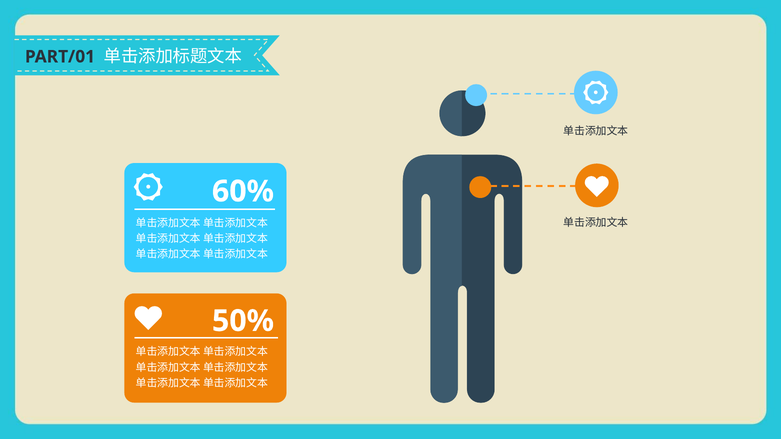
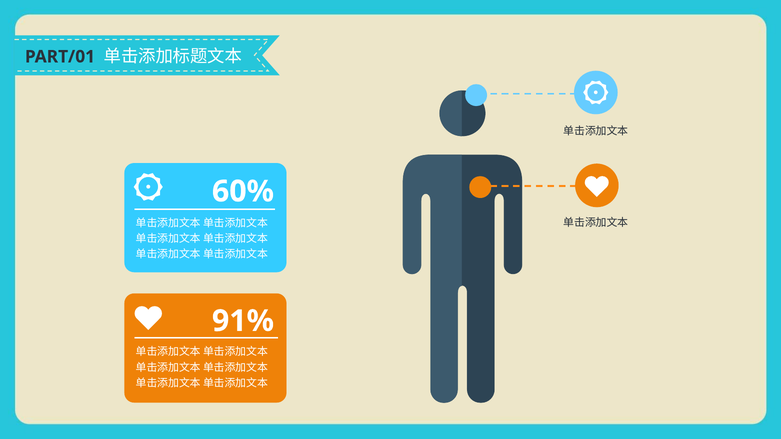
50%: 50% -> 91% (243, 321)
